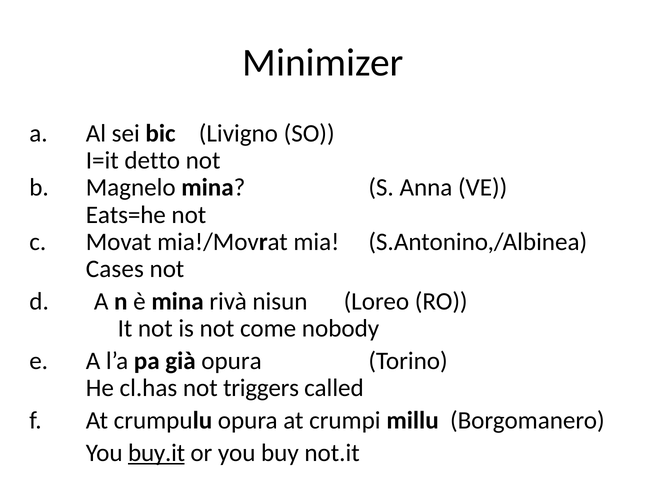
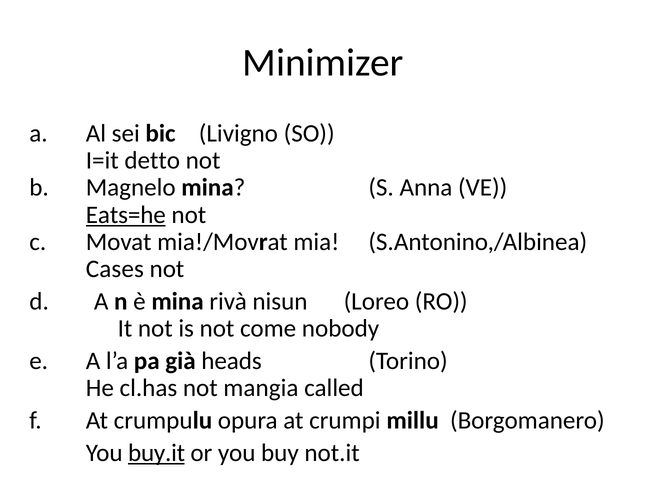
Eats=he underline: none -> present (126, 215)
già opura: opura -> heads (232, 361)
triggers: triggers -> mangia (261, 388)
